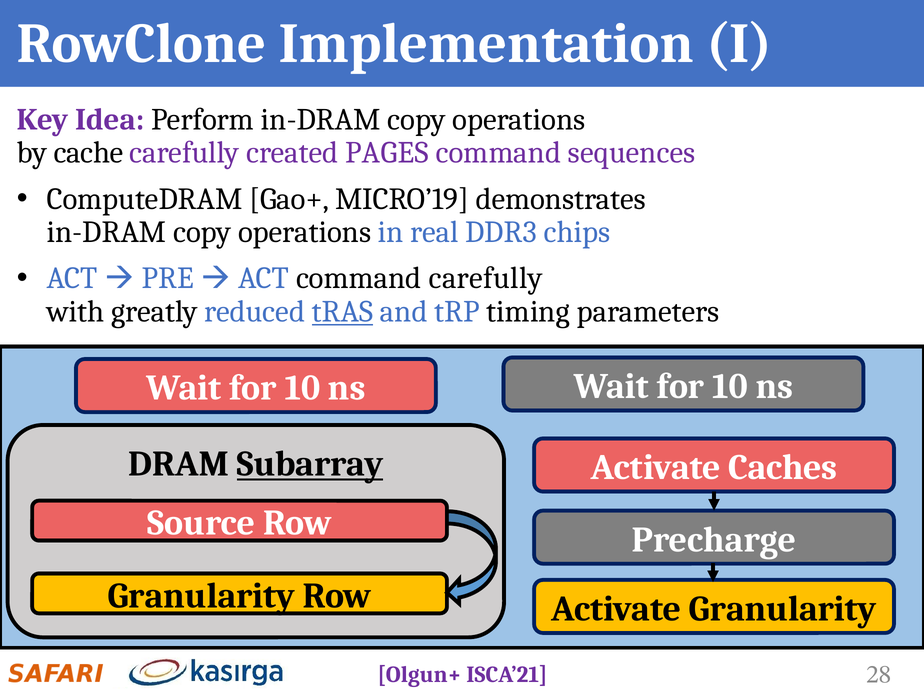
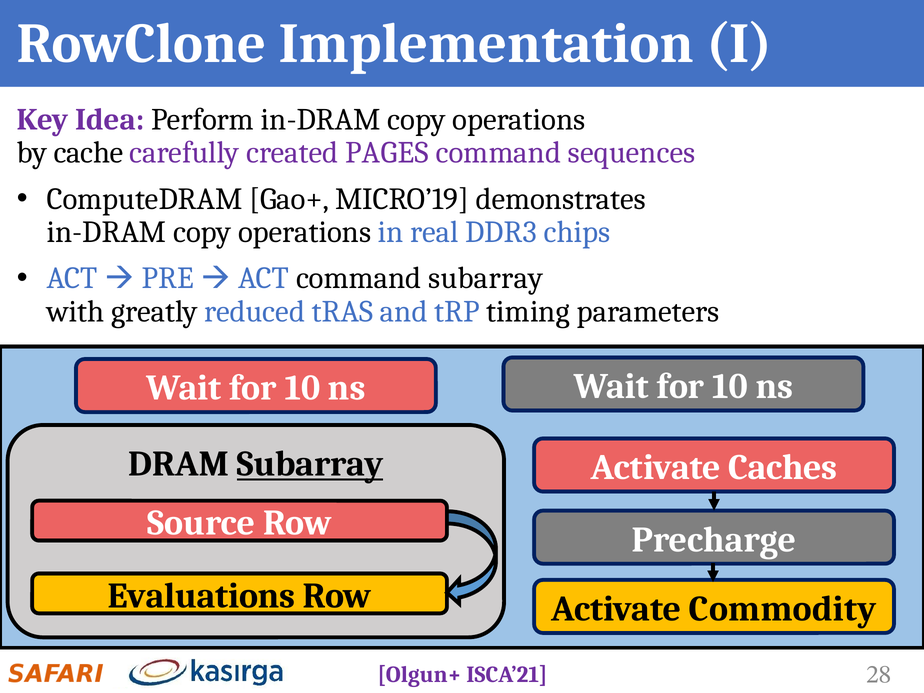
command carefully: carefully -> subarray (486, 278)
tRAS underline: present -> none (343, 311)
Granularity: Granularity -> Evaluations (201, 596)
Activate Granularity: Granularity -> Commodity (783, 609)
